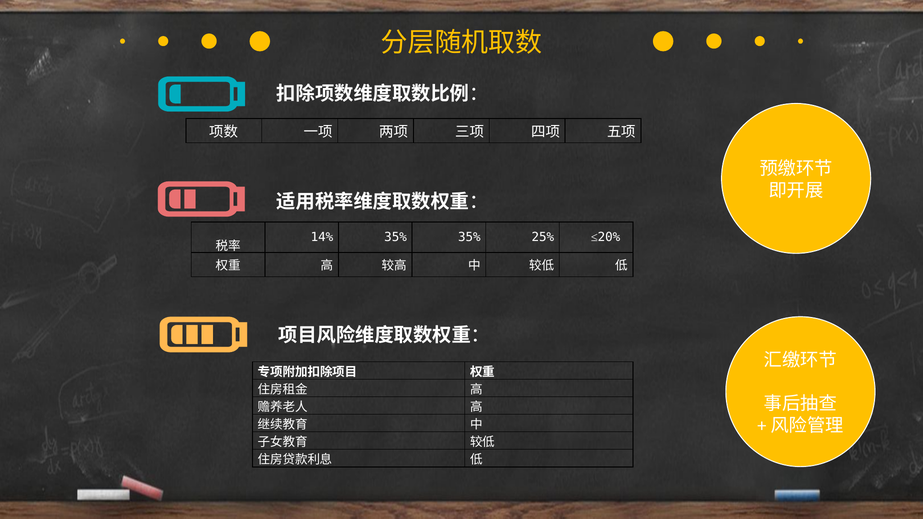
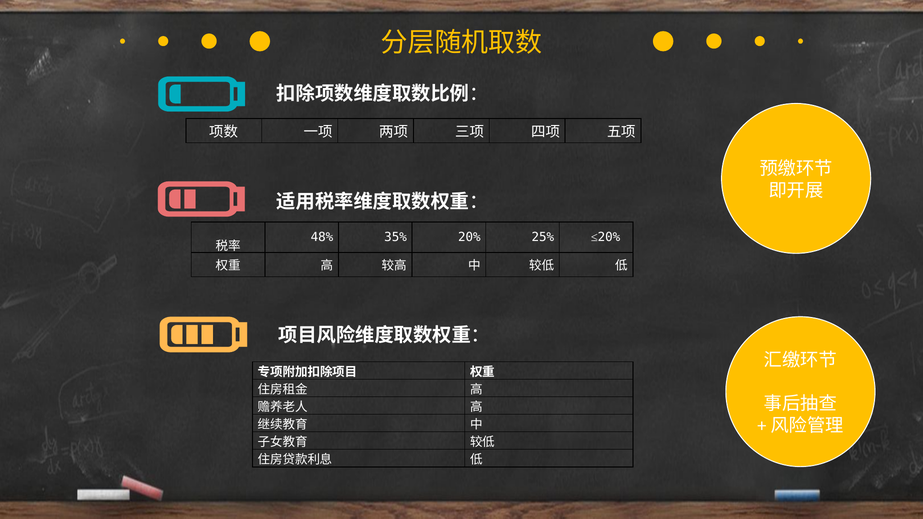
14%: 14% -> 48% (322, 237)
35% 35%: 35% -> 20% (469, 237)
